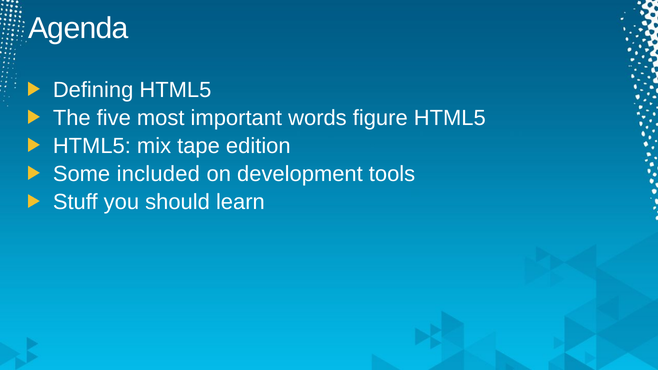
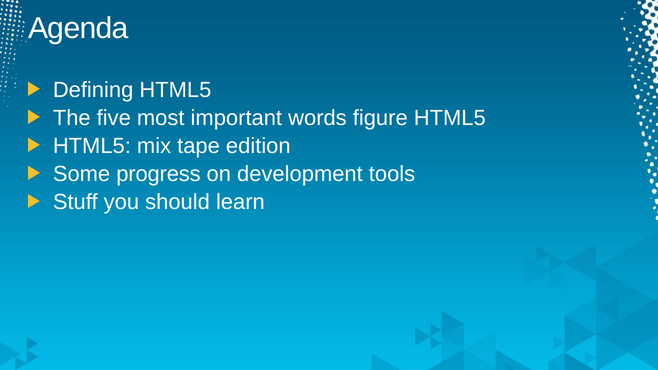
included: included -> progress (158, 174)
